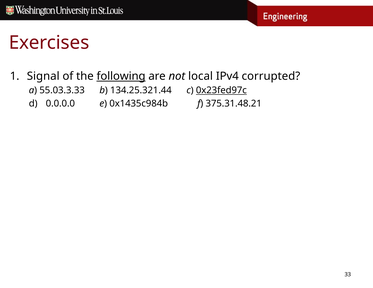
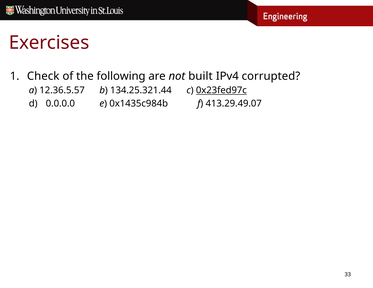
Signal: Signal -> Check (43, 76)
following underline: present -> none (121, 76)
local: local -> built (201, 76)
55.03.3.33: 55.03.3.33 -> 12.36.5.57 (62, 90)
375.31.48.21: 375.31.48.21 -> 413.29.49.07 (234, 104)
